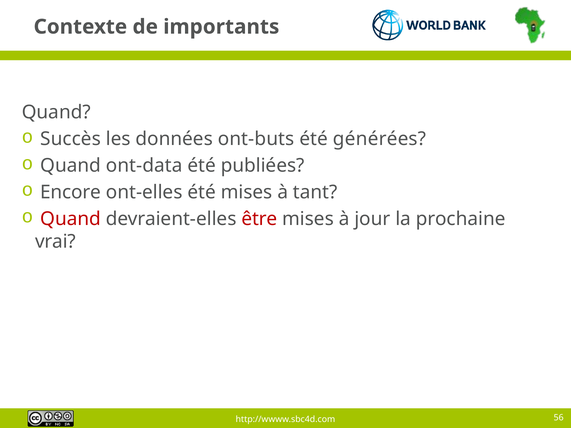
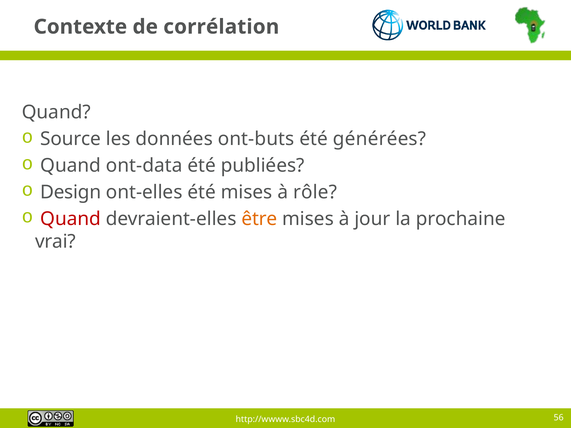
importants: importants -> corrélation (221, 27)
Succès: Succès -> Source (71, 139)
Encore: Encore -> Design (71, 192)
tant: tant -> rôle (315, 192)
être colour: red -> orange (259, 219)
